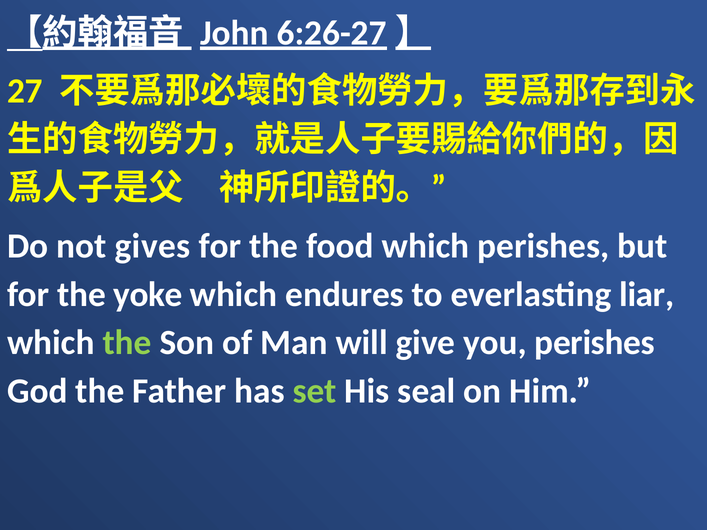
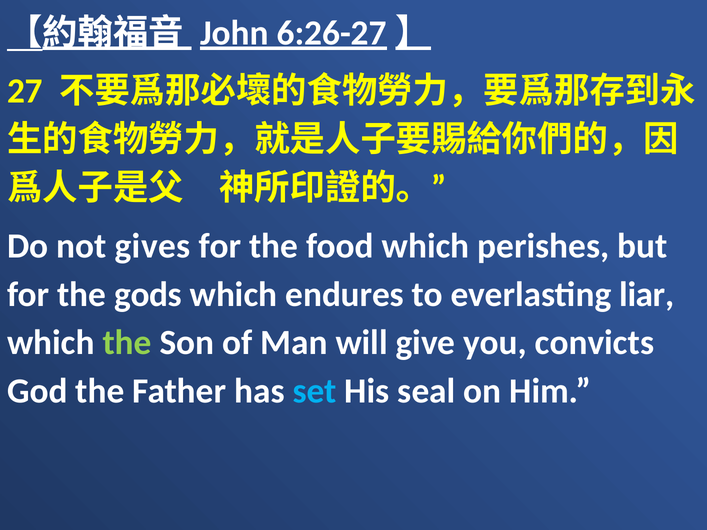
yoke: yoke -> gods (148, 295)
you perishes: perishes -> convicts (594, 343)
set colour: light green -> light blue (315, 391)
